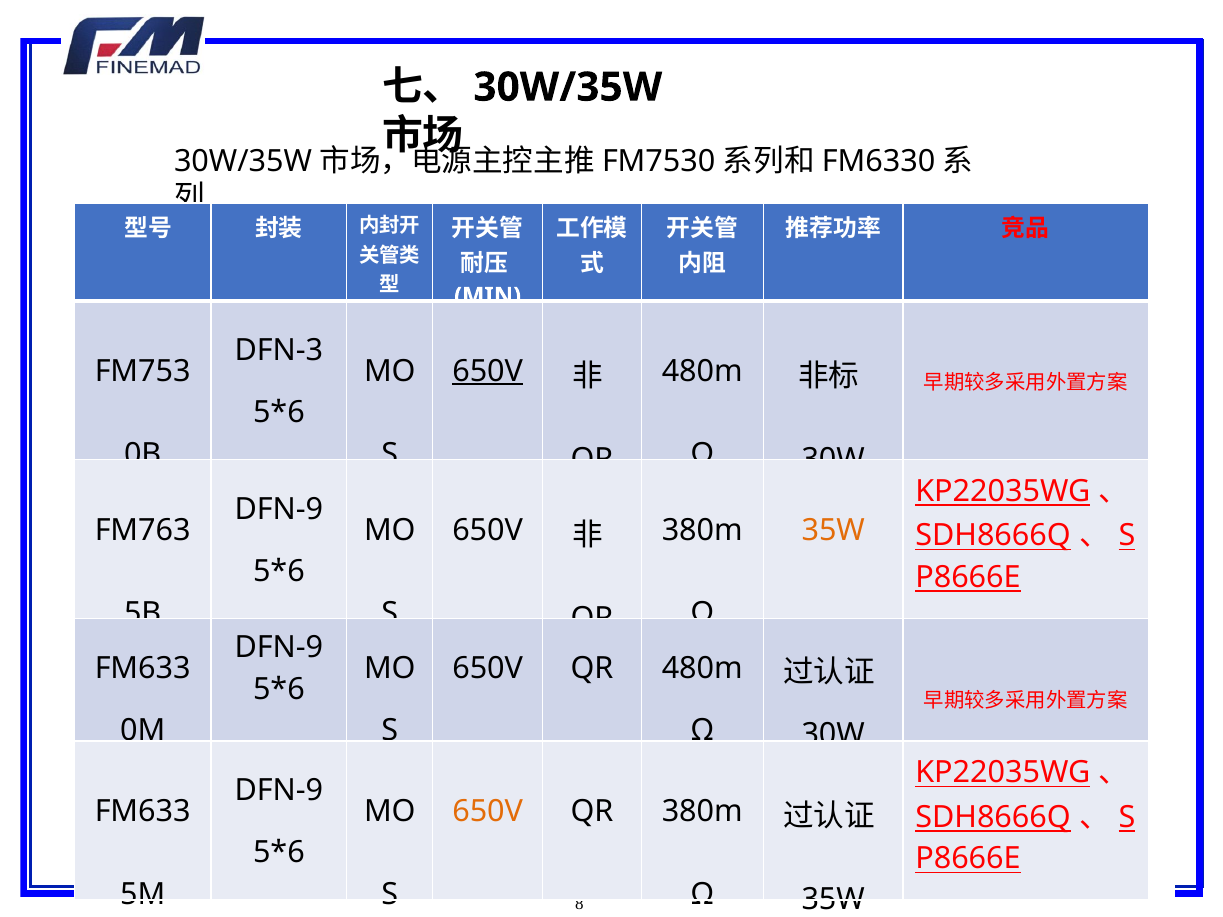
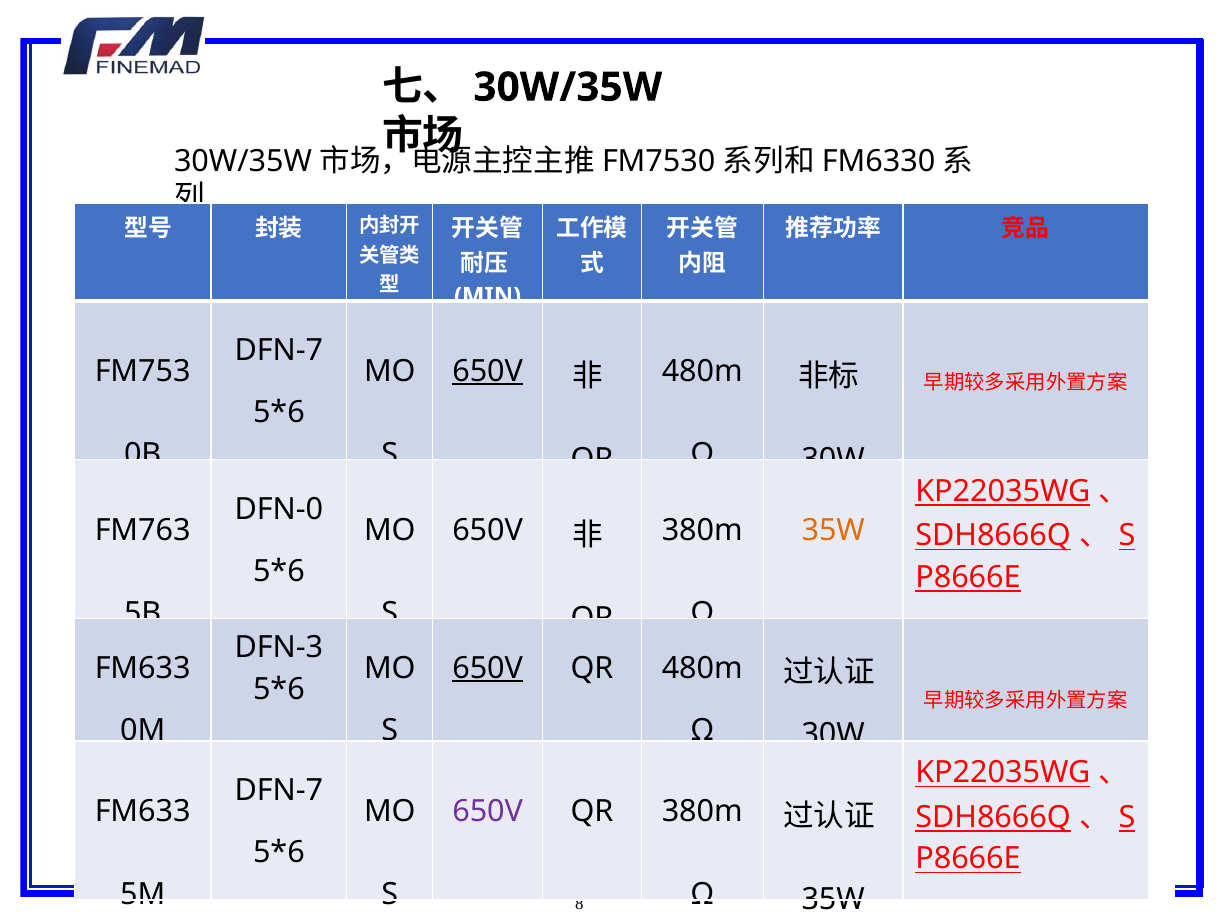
DFN-3: DFN-3 -> DFN-7 (279, 350)
DFN-9: DFN-9 -> DFN-0 (279, 509)
DFN-9: DFN-9 -> DFN-3 (279, 648)
650V underline: none -> present (488, 668)
DFN-9: DFN-9 -> DFN-7 (279, 791)
650V colour: orange -> purple (488, 811)
